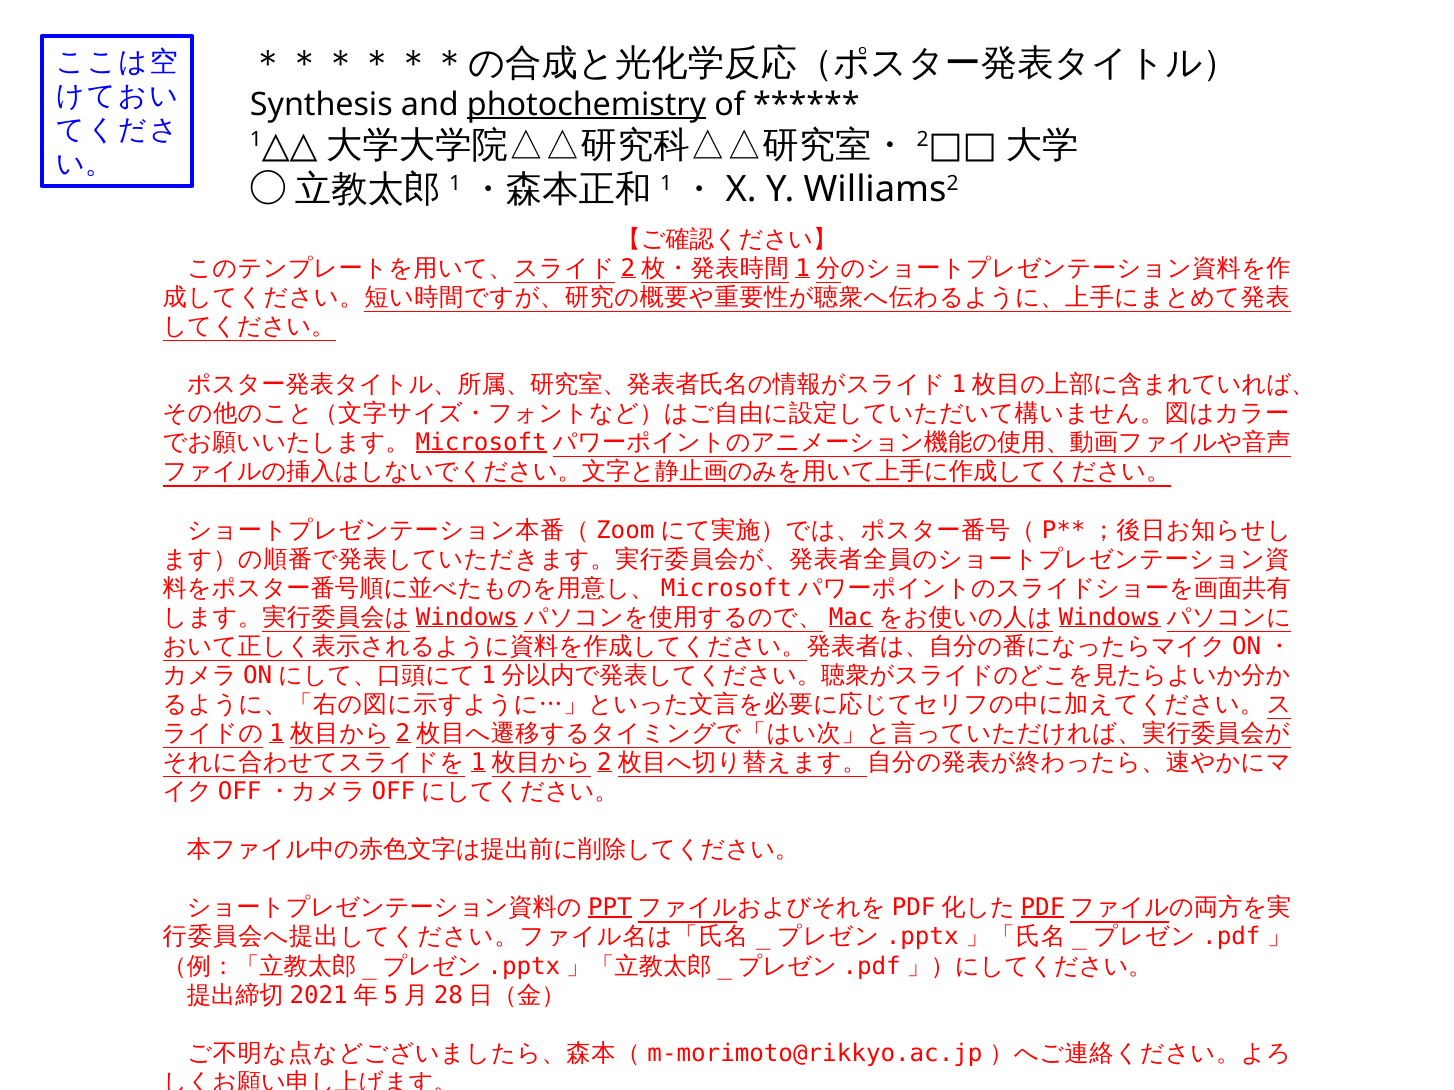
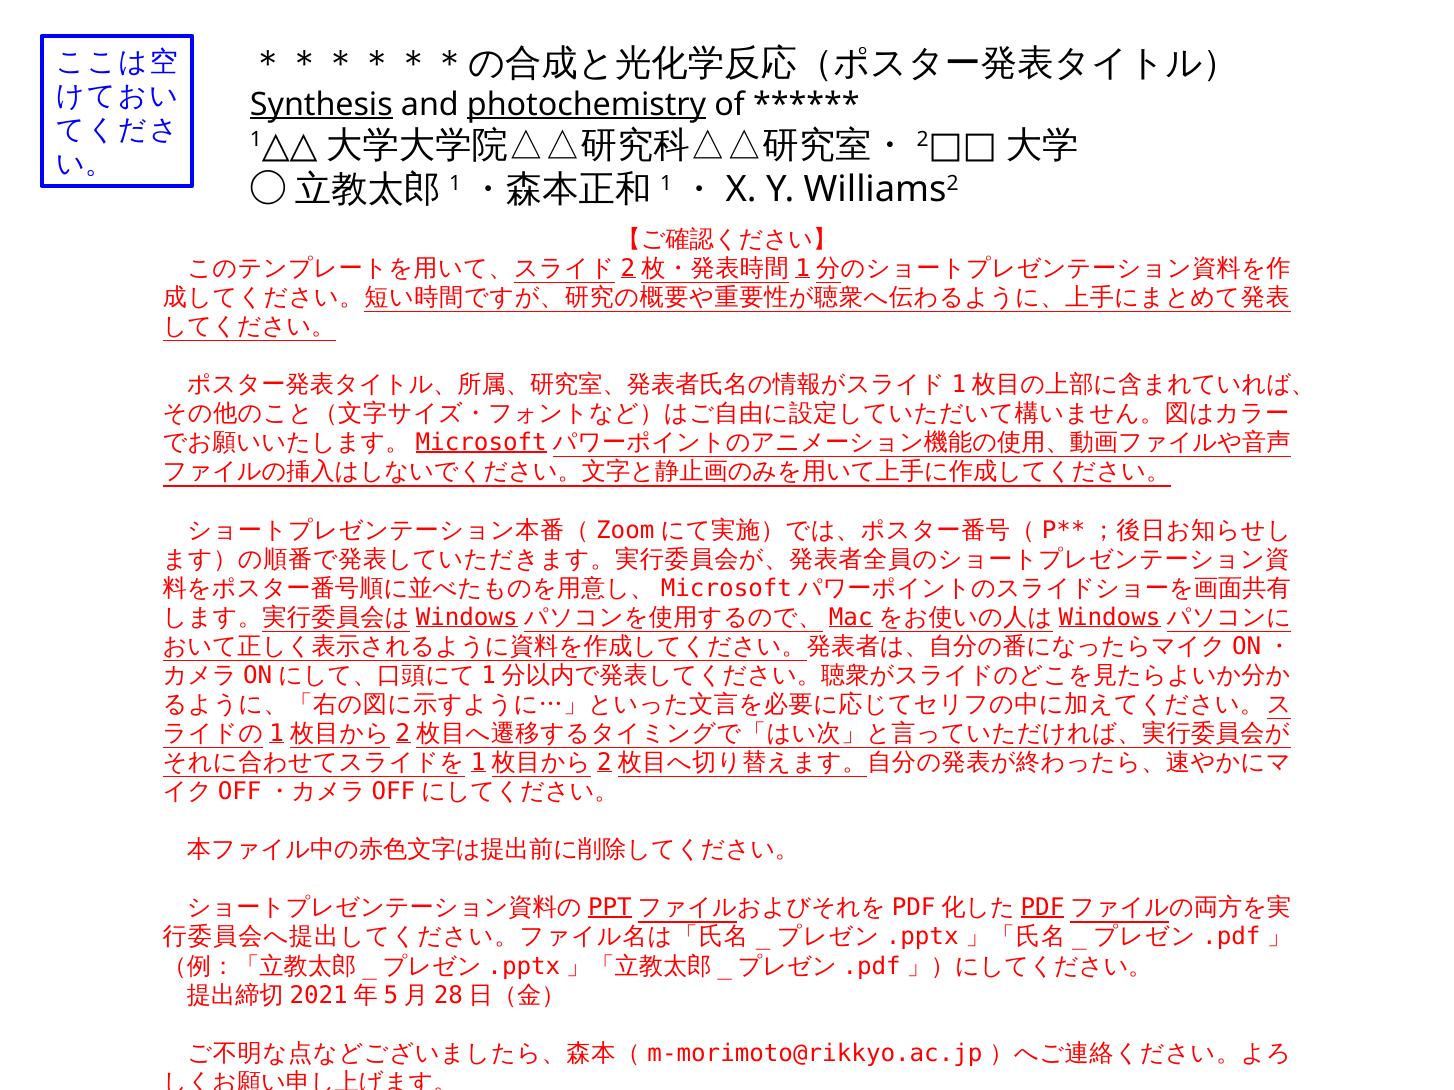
Synthesis underline: none -> present (321, 104)
